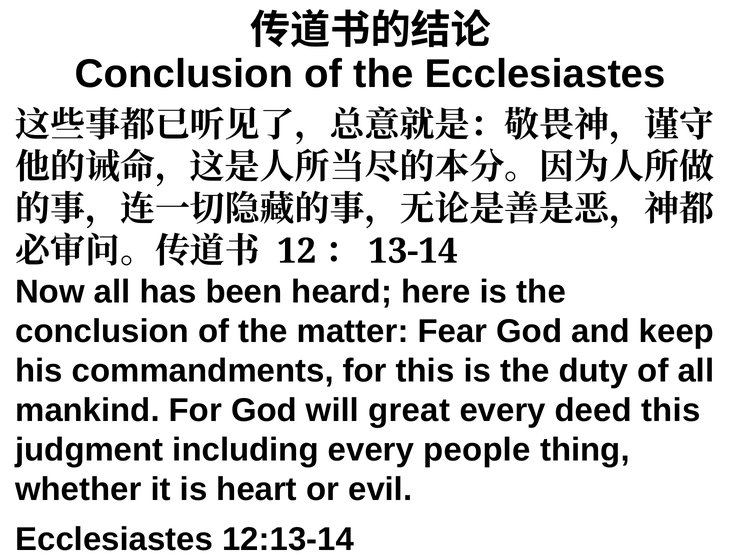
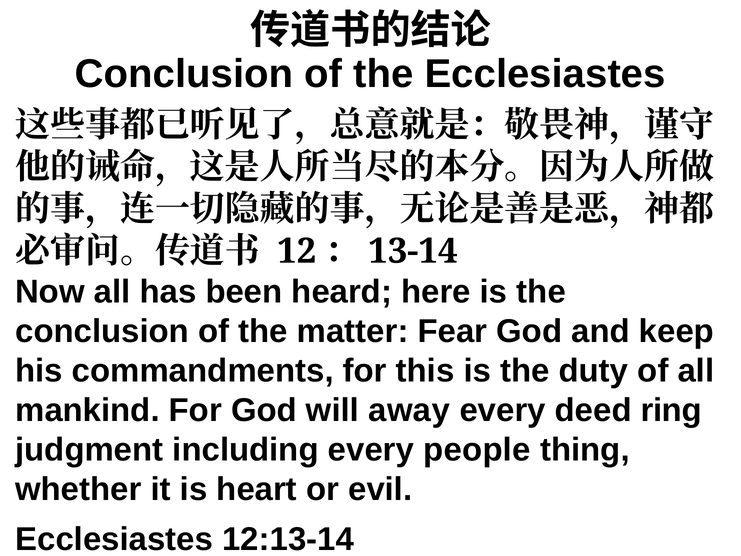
great: great -> away (409, 410)
deed this: this -> ring (671, 410)
